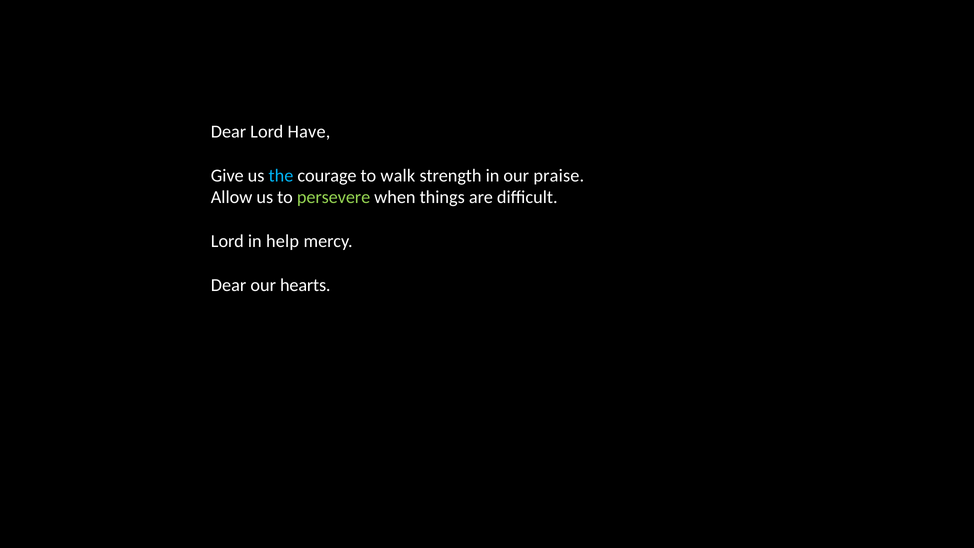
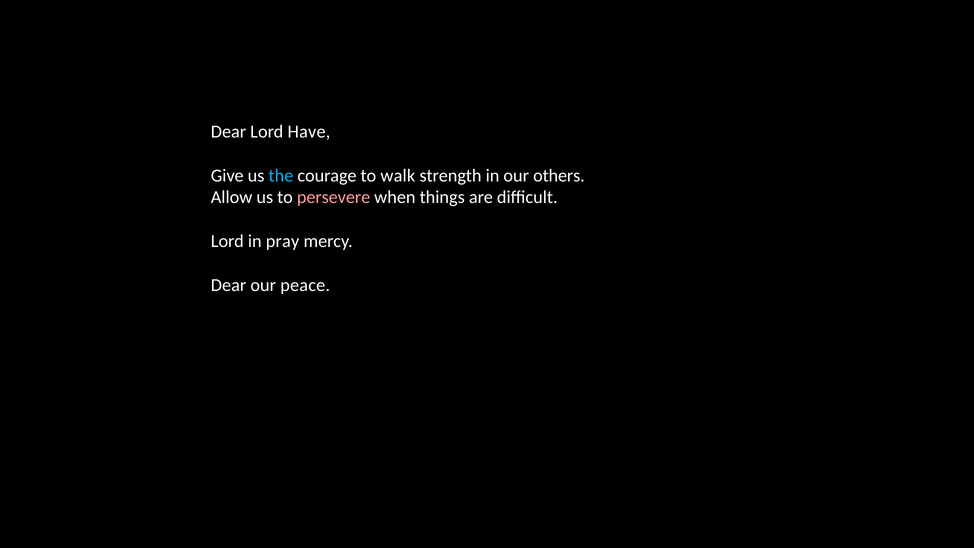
praise: praise -> others (559, 175)
persevere colour: light green -> pink (334, 197)
help: help -> pray (283, 241)
hearts: hearts -> peace (305, 285)
